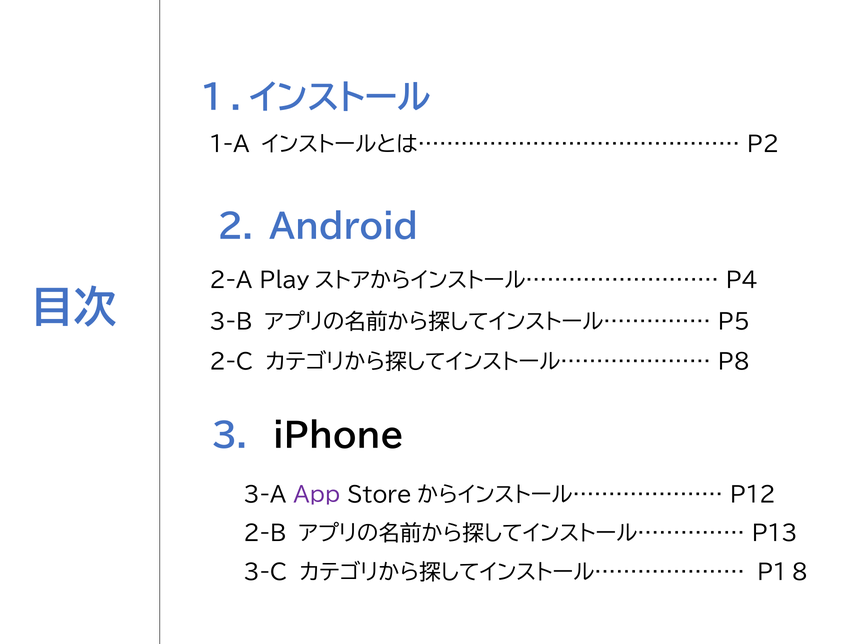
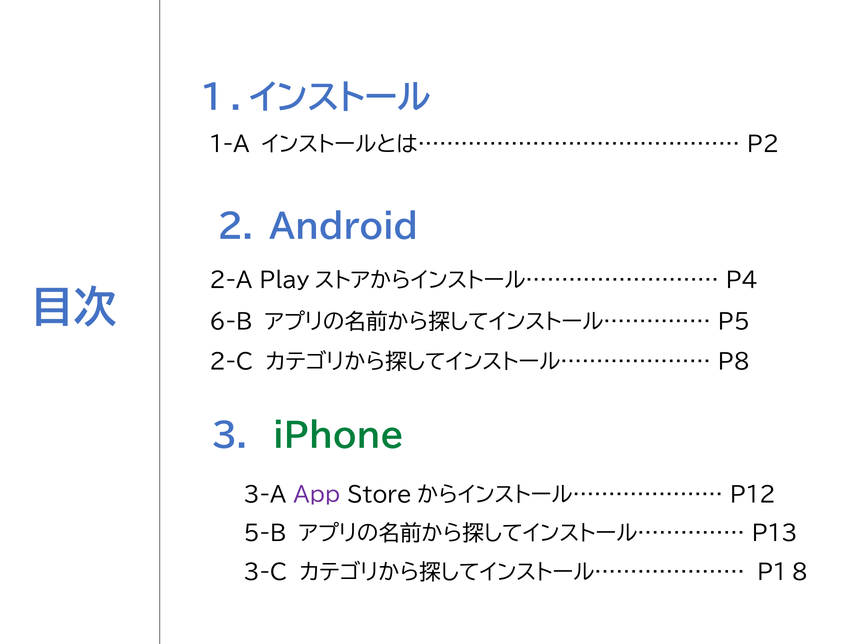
3-B: 3-B -> 6-B (231, 322)
iPhone colour: black -> green (338, 436)
2-B: 2-B -> 5-B (265, 534)
